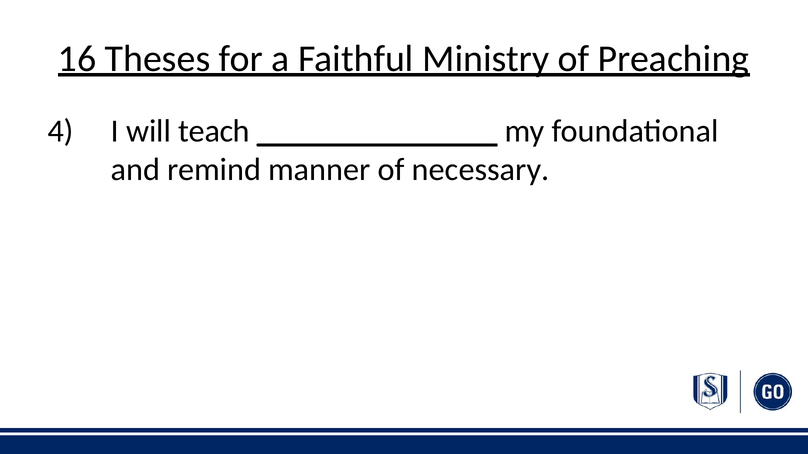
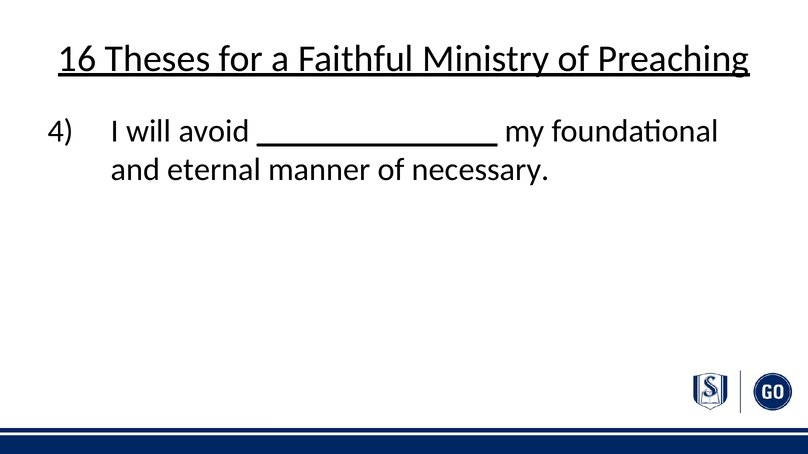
teach: teach -> avoid (214, 131)
remind: remind -> eternal (214, 170)
